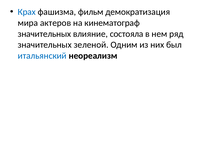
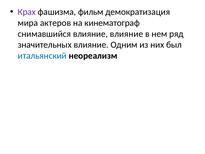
Крах colour: blue -> purple (27, 12)
значительных: значительных -> снимавшийся (44, 34)
влияние состояла: состояла -> влияние (126, 34)
значительных зеленой: зеленой -> влияние (91, 45)
